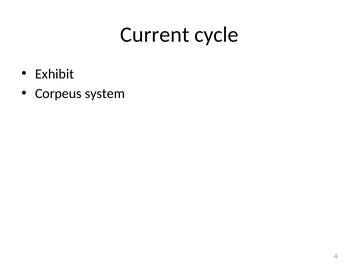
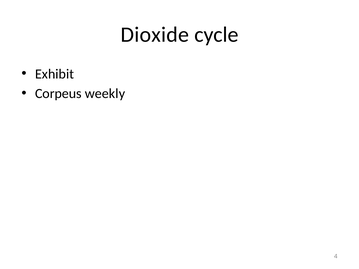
Current: Current -> Dioxide (155, 35)
system: system -> weekly (105, 94)
